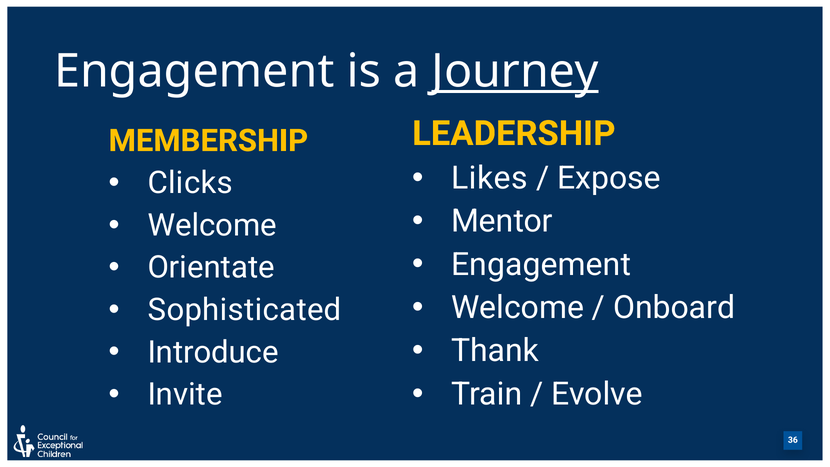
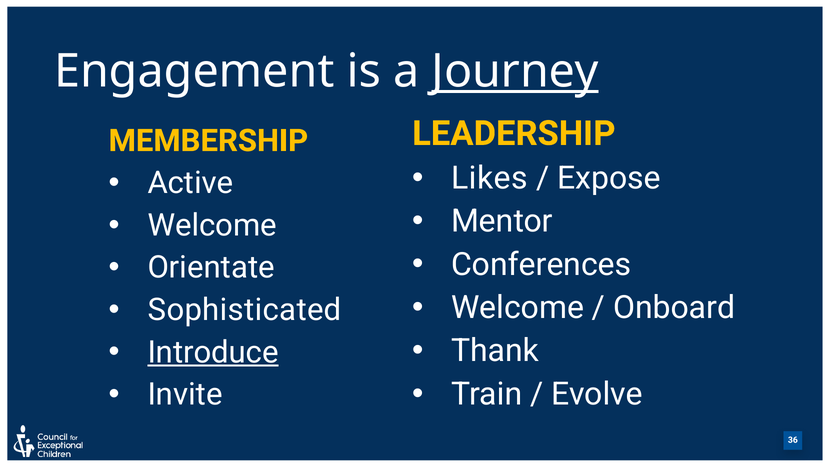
Clicks: Clicks -> Active (190, 183)
Engagement: Engagement -> Conferences (541, 264)
Introduce underline: none -> present (213, 352)
